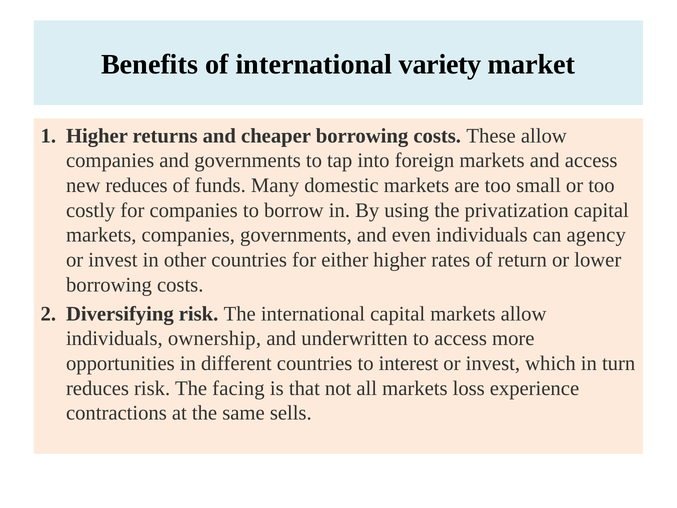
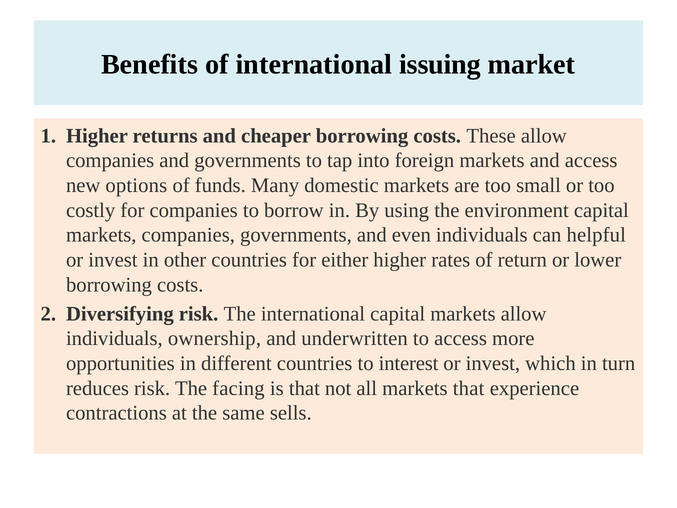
variety: variety -> issuing (440, 65)
new reduces: reduces -> options (136, 185)
privatization: privatization -> environment (517, 210)
agency: agency -> helpful (596, 235)
markets loss: loss -> that (469, 388)
